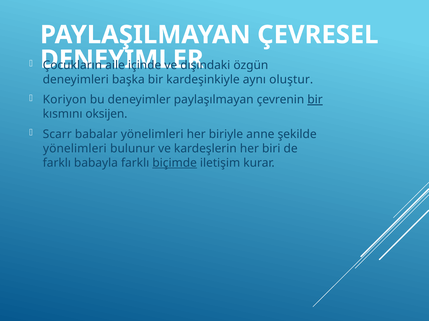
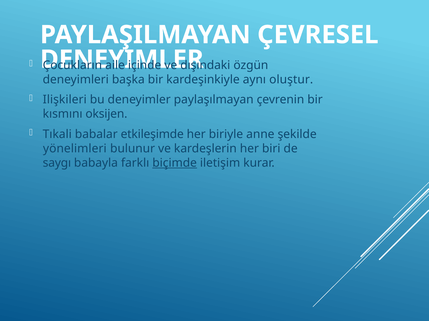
Koriyon: Koriyon -> Ilişkileri (65, 100)
bir underline: present -> none (315, 100)
Scarr: Scarr -> Tıkali (57, 135)
babalar yönelimleri: yönelimleri -> etkileşimde (152, 135)
farklı: farklı -> saygı (57, 163)
